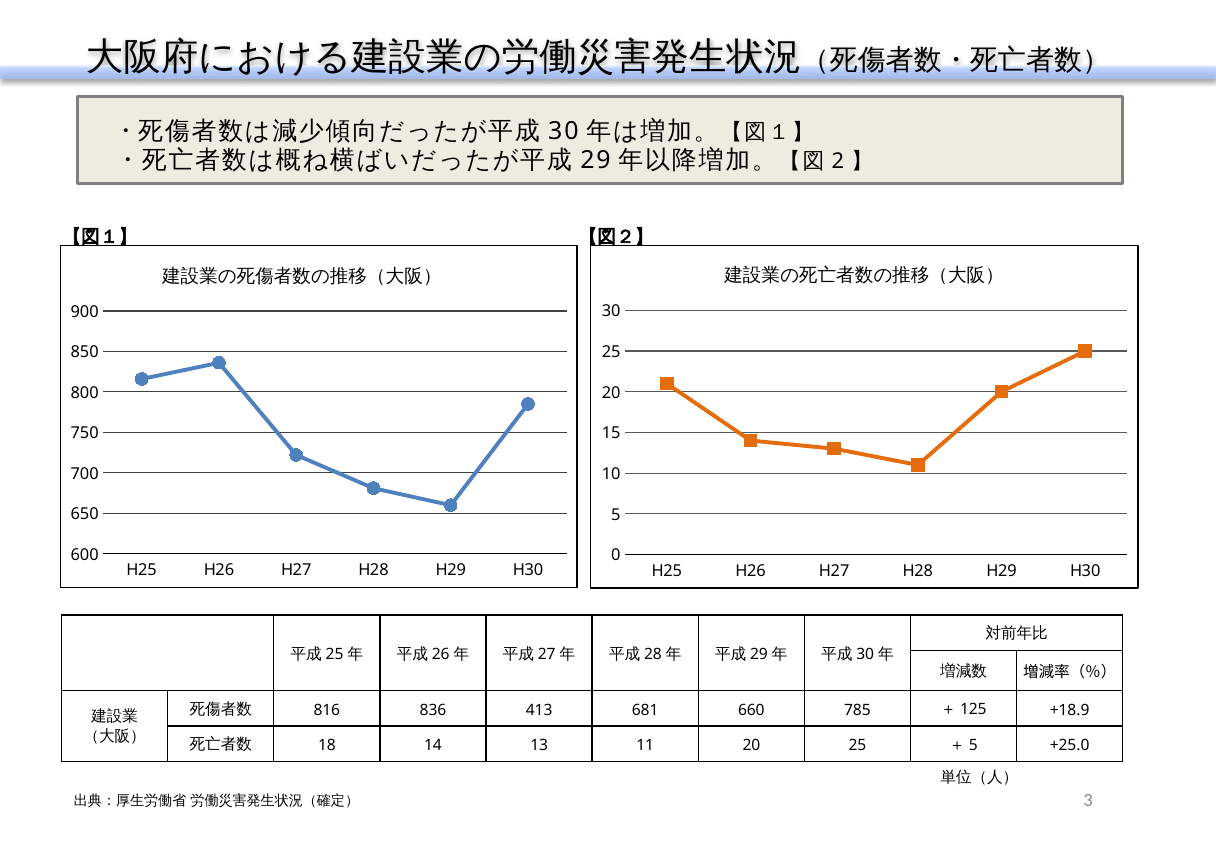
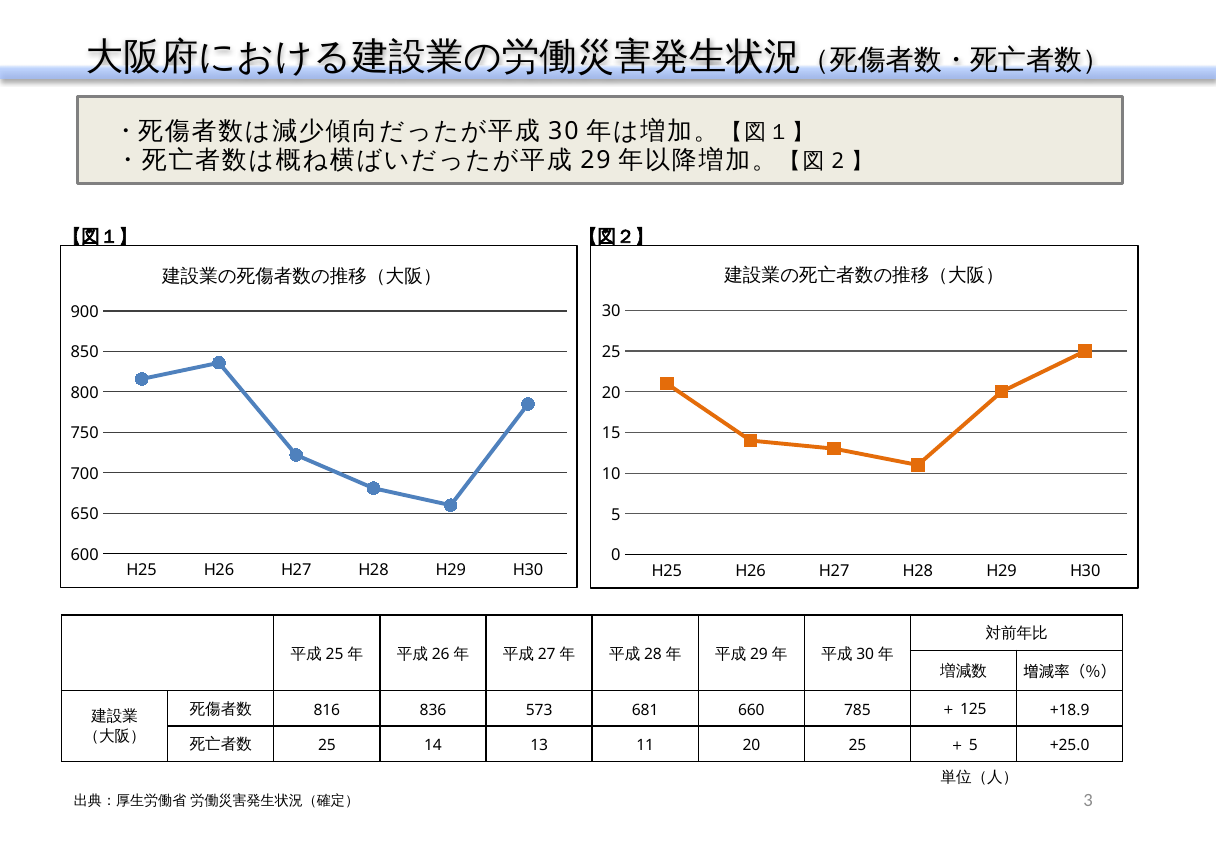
413: 413 -> 573 (539, 710)
18: 18 -> 25 (327, 746)
